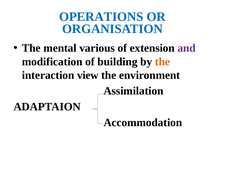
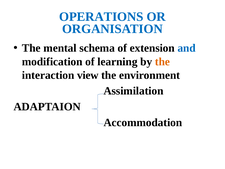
various: various -> schema (97, 48)
and colour: purple -> blue (187, 48)
building: building -> learning (117, 62)
